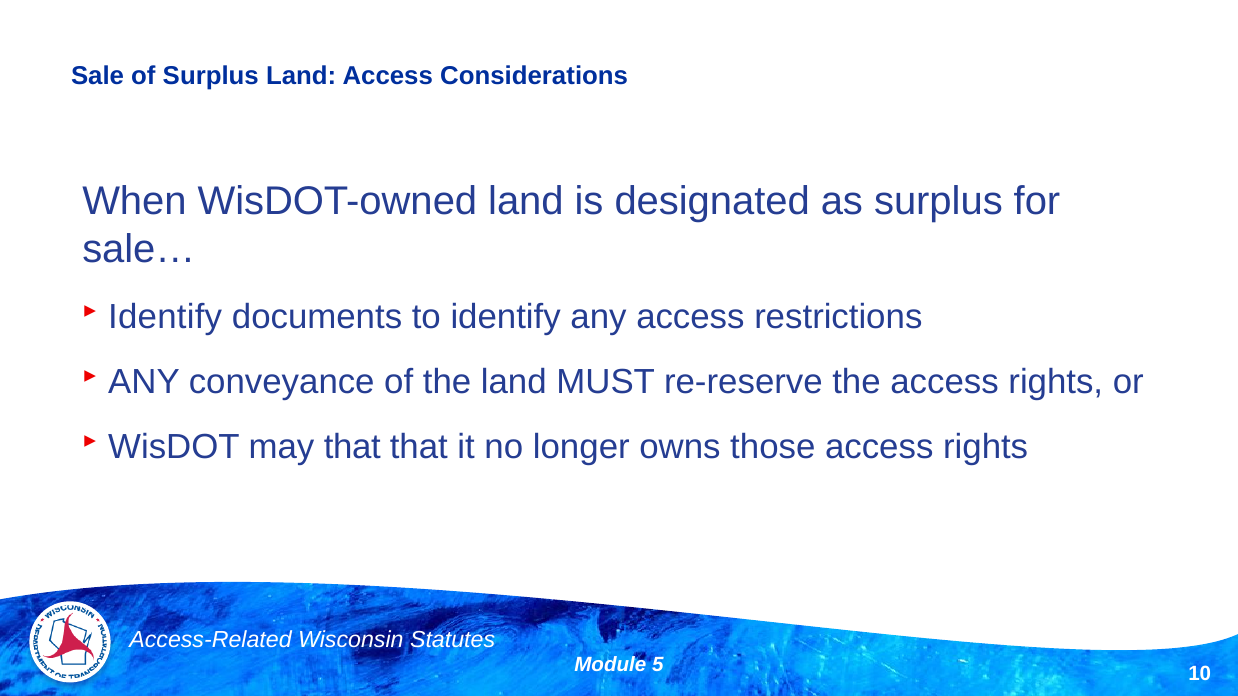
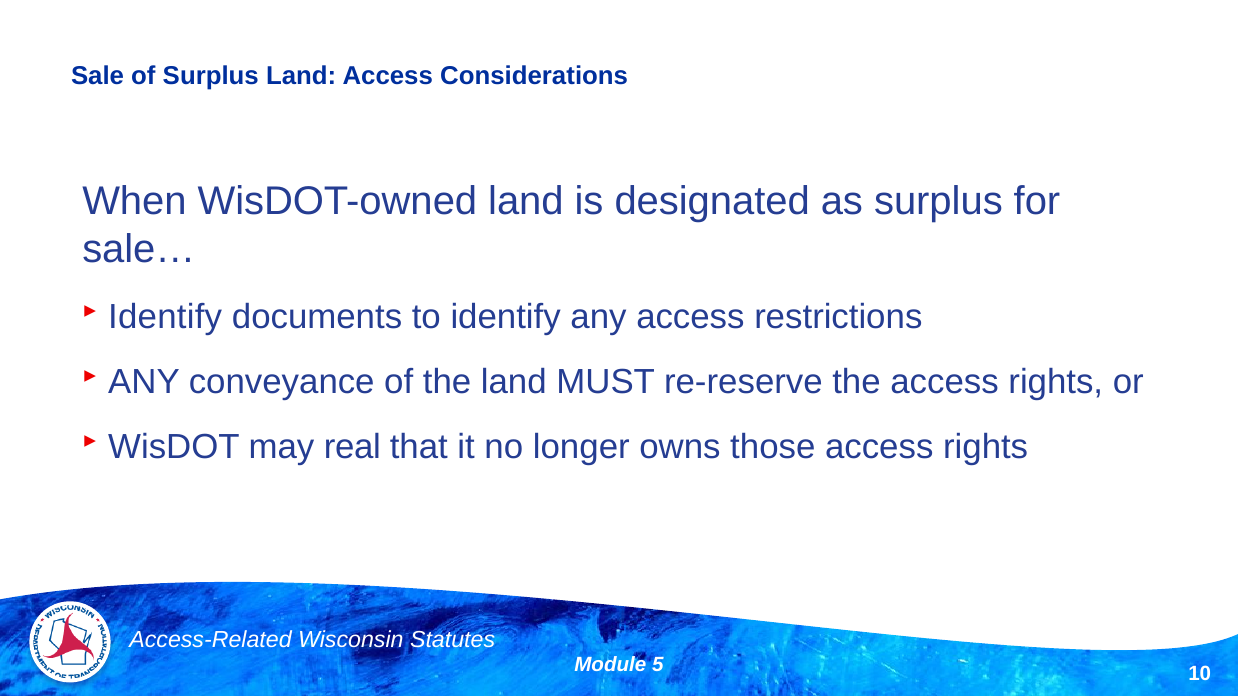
may that: that -> real (352, 447)
